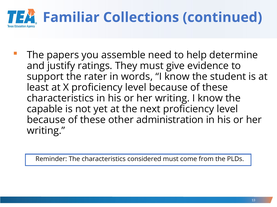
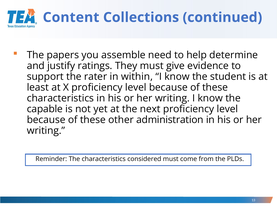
Familiar: Familiar -> Content (71, 17)
words: words -> within (137, 77)
